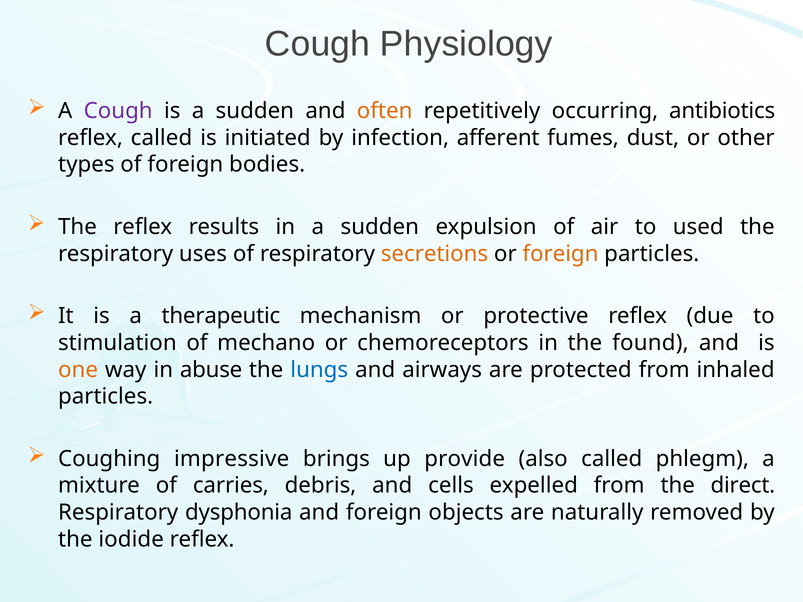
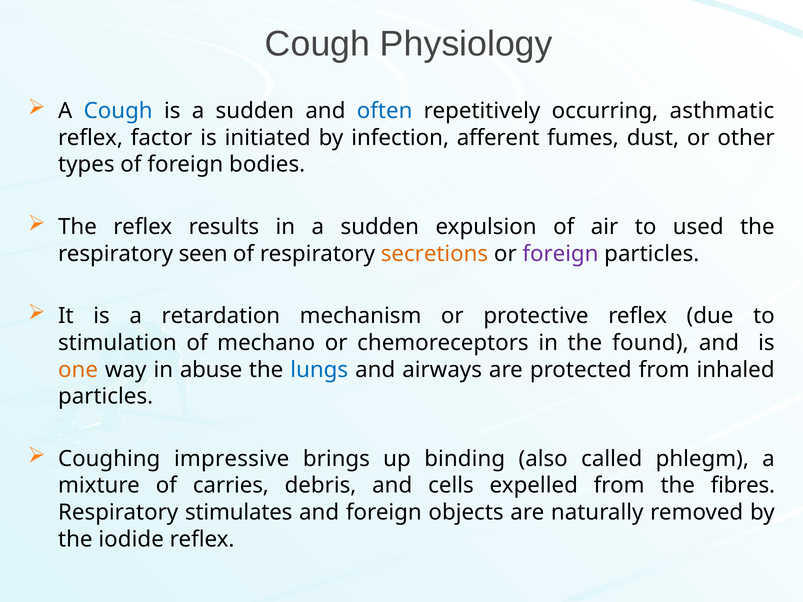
Cough colour: purple -> blue (118, 111)
often colour: orange -> blue (385, 111)
antibiotics: antibiotics -> asthmatic (722, 111)
reflex called: called -> factor (162, 138)
uses: uses -> seen (203, 254)
foreign colour: orange -> purple (560, 254)
therapeutic: therapeutic -> retardation (221, 316)
provide: provide -> binding (465, 459)
direct: direct -> fibres (743, 486)
dysphonia: dysphonia -> stimulates (239, 513)
